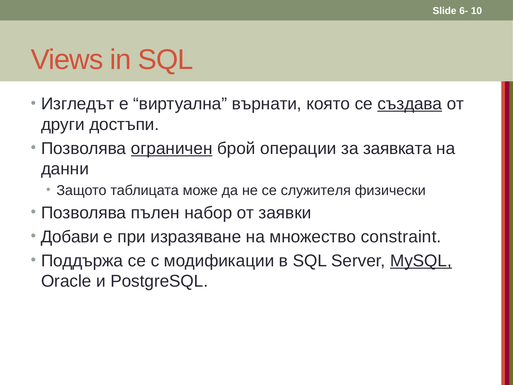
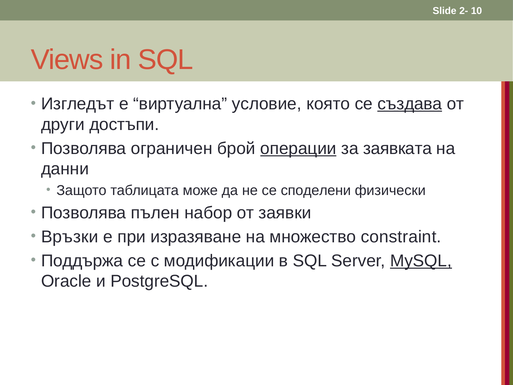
6-: 6- -> 2- (464, 11)
върнати: върнати -> условие (267, 104)
ограничен underline: present -> none (172, 148)
операции underline: none -> present (298, 148)
служителя: служителя -> споделени (316, 190)
Добави: Добави -> Връзки (70, 237)
